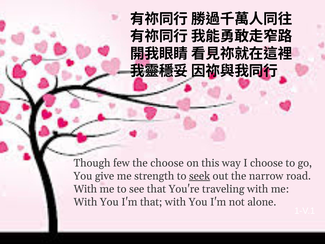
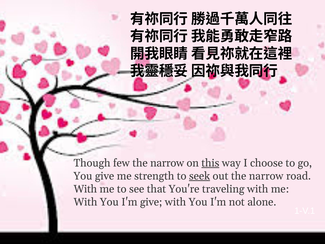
few the choose: choose -> narrow (167, 163)
this underline: none -> present (210, 163)
I'm that: that -> give (151, 202)
